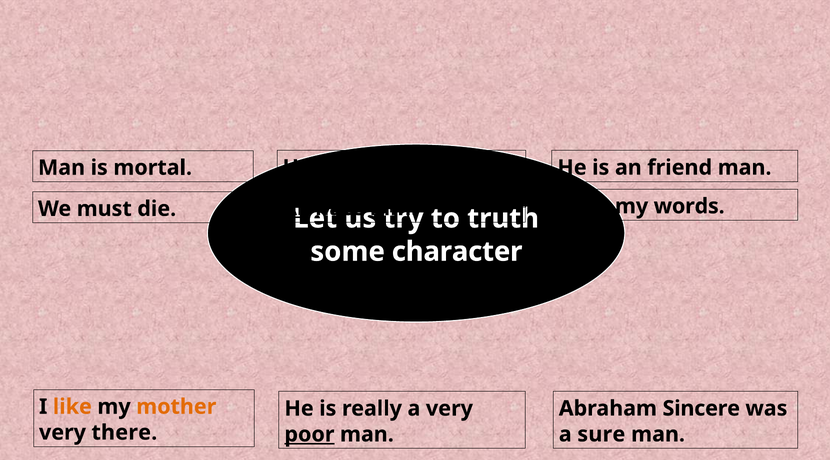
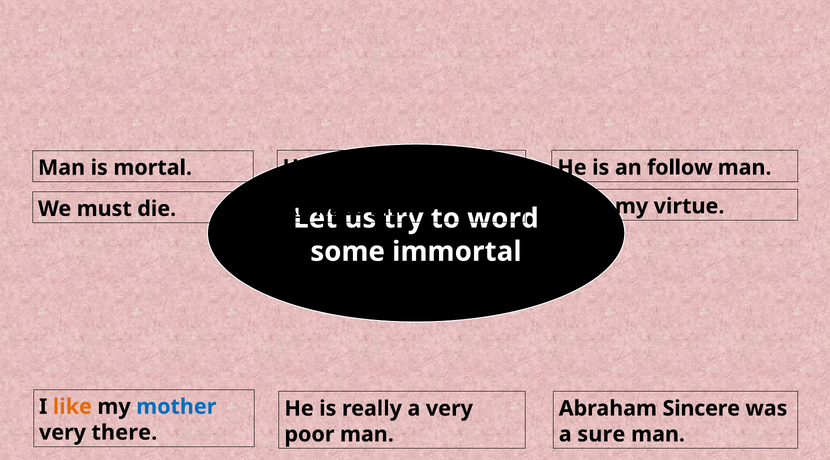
friend: friend -> follow (680, 168)
words: words -> virtue (689, 206)
truth: truth -> word (503, 218)
character: character -> immortal (457, 252)
mother colour: orange -> blue (176, 407)
poor underline: present -> none (309, 434)
